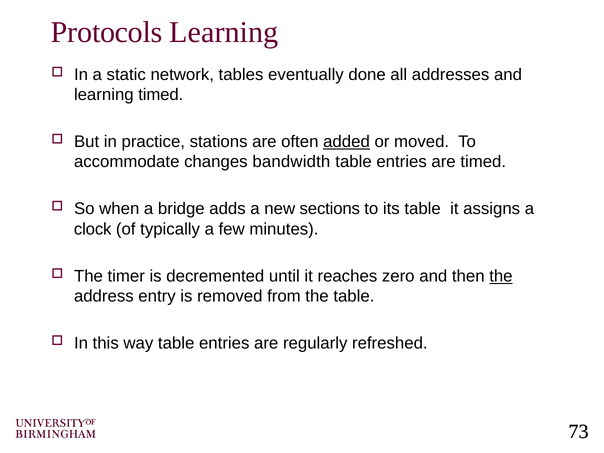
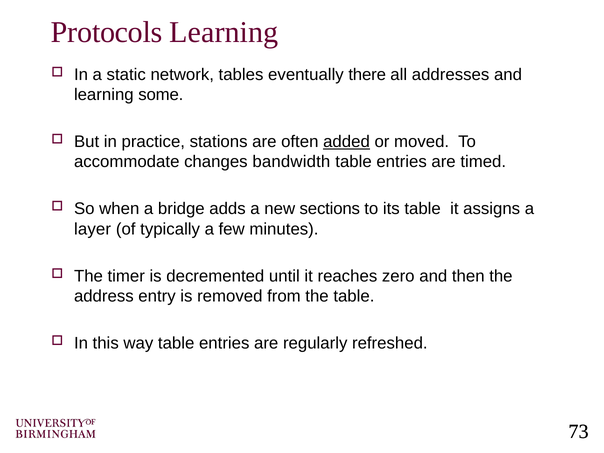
done: done -> there (367, 75)
learning timed: timed -> some (161, 95)
clock: clock -> layer (93, 229)
the underline: present -> none (501, 276)
